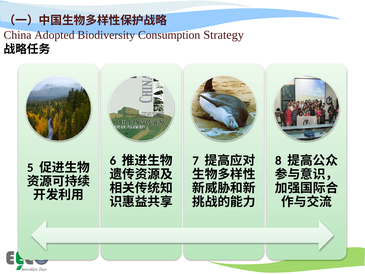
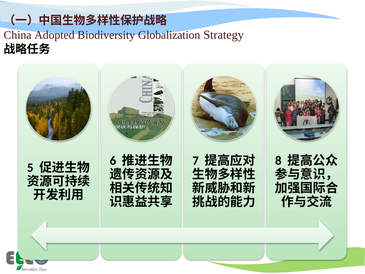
Consumption: Consumption -> Globalization (169, 35)
